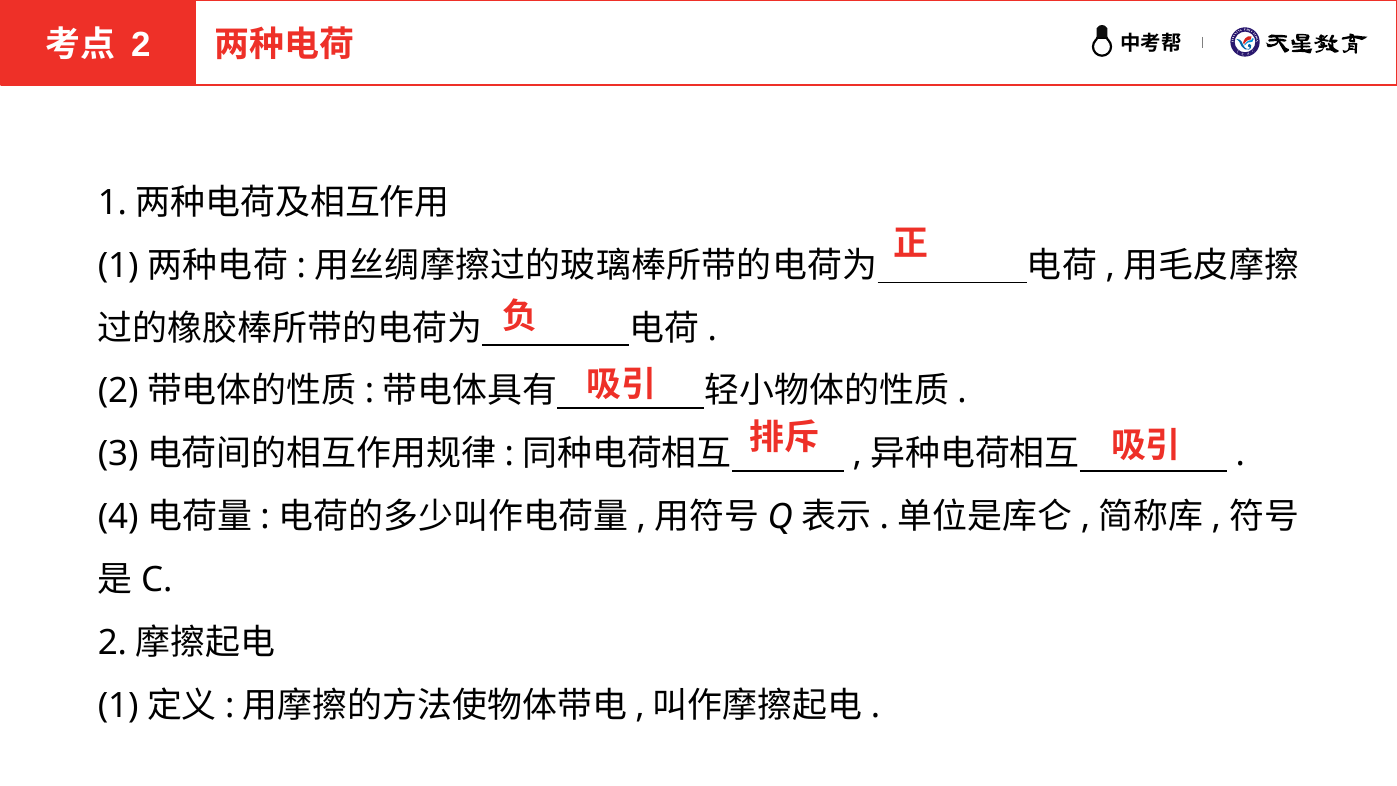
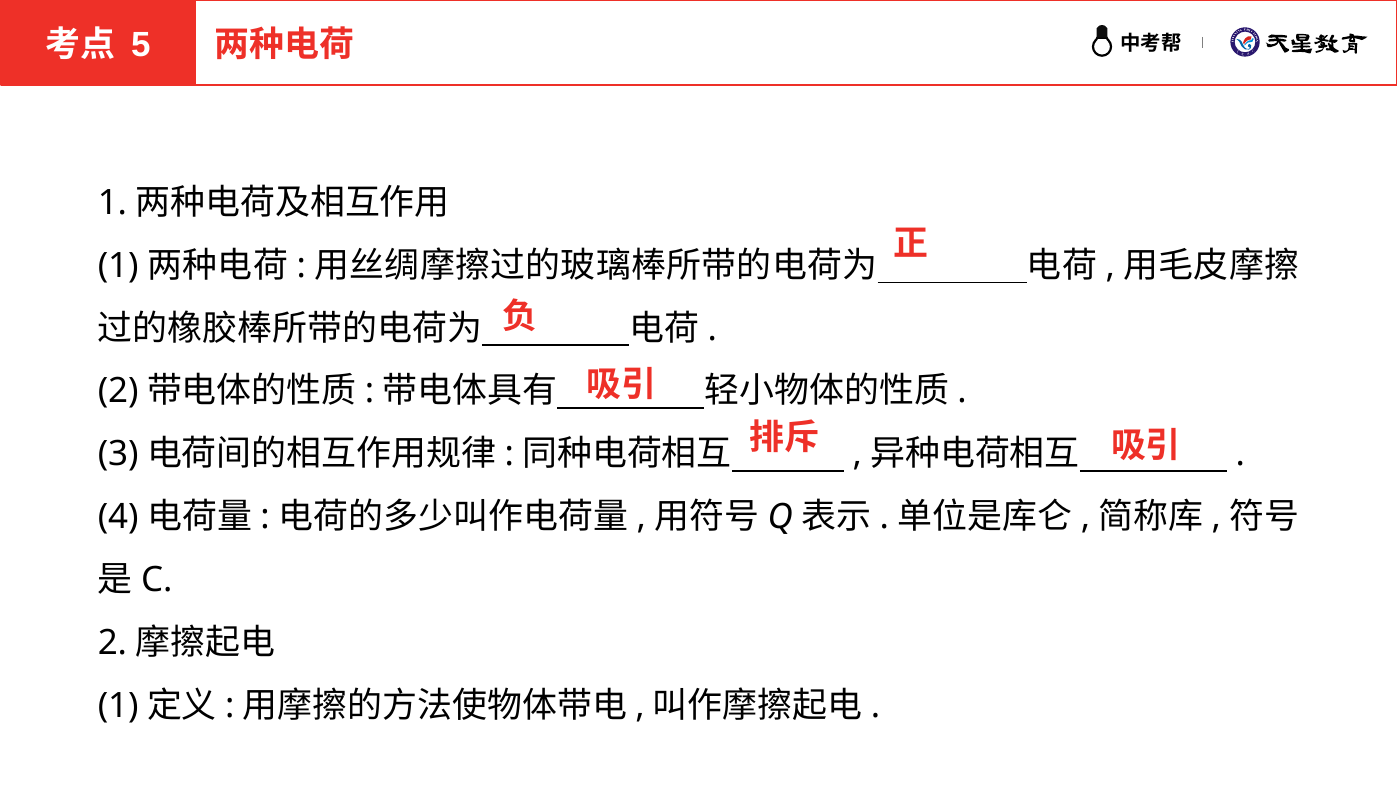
2: 2 -> 5 (141, 45)
